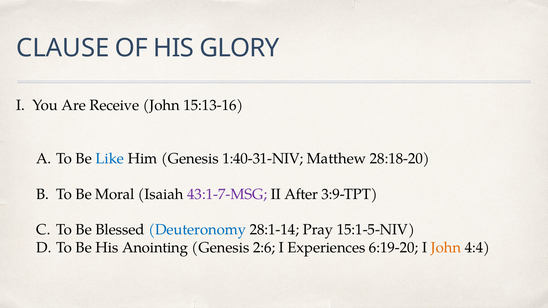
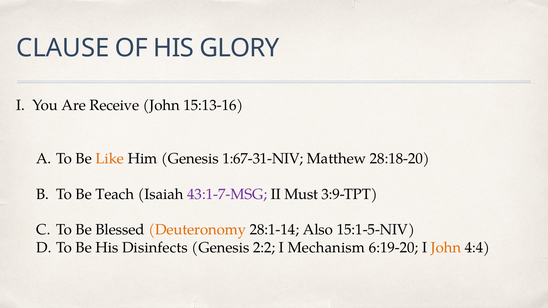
Like colour: blue -> orange (110, 159)
1:40-31-NIV: 1:40-31-NIV -> 1:67-31-NIV (263, 159)
Moral: Moral -> Teach (115, 194)
After: After -> Must (301, 194)
Deuteronomy colour: blue -> orange (197, 230)
Pray: Pray -> Also (318, 230)
Anointing: Anointing -> Disinfects (155, 248)
2:6: 2:6 -> 2:2 (264, 248)
Experiences: Experiences -> Mechanism (326, 248)
